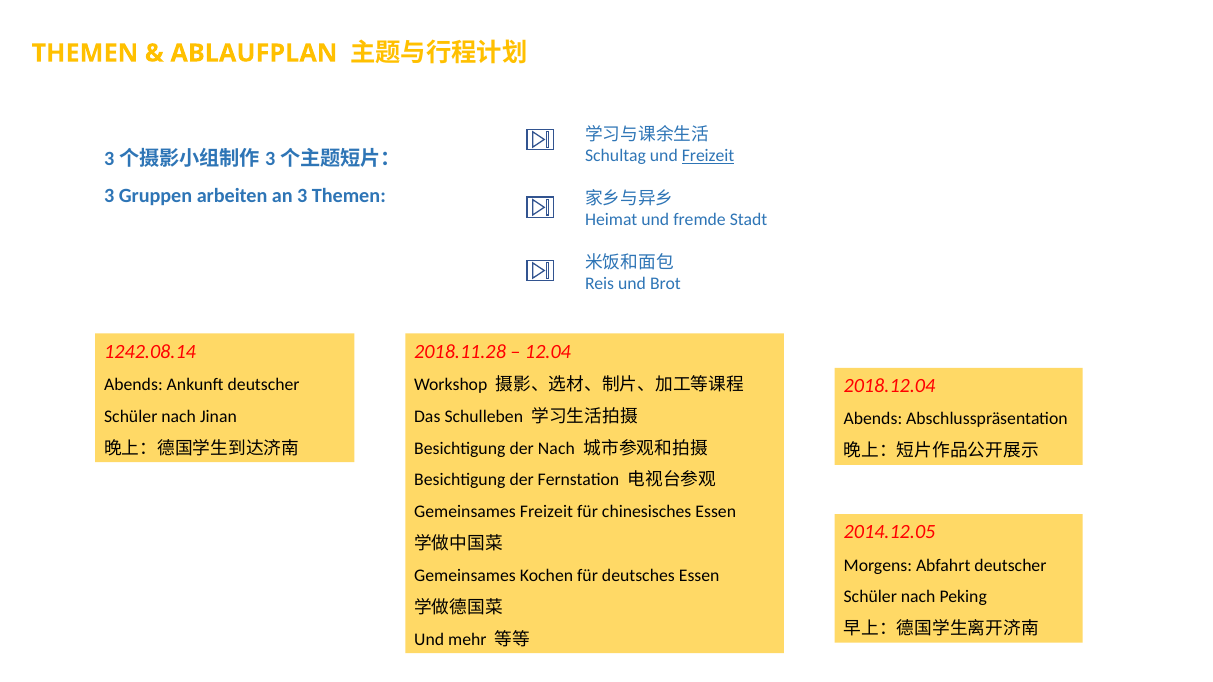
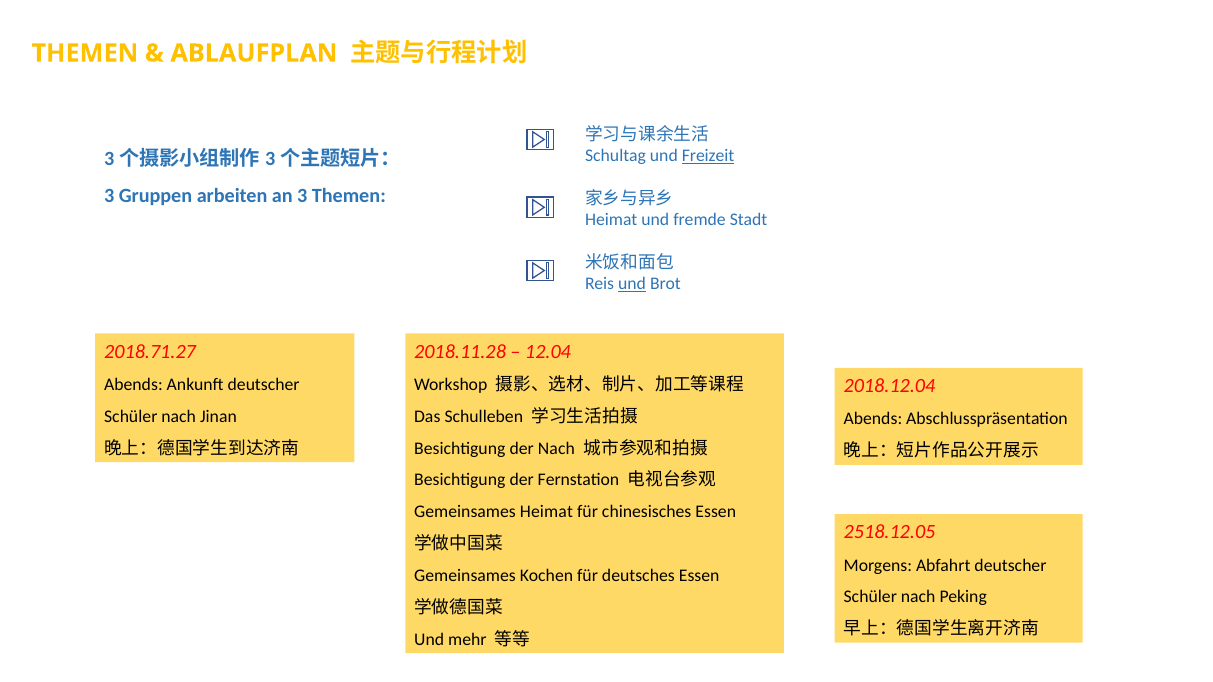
und underline: none -> present (632, 284)
1242.08.14: 1242.08.14 -> 2018.71.27 (150, 352)
Gemeinsames Freizeit: Freizeit -> Heimat (546, 512)
2014.12.05: 2014.12.05 -> 2518.12.05 (890, 532)
